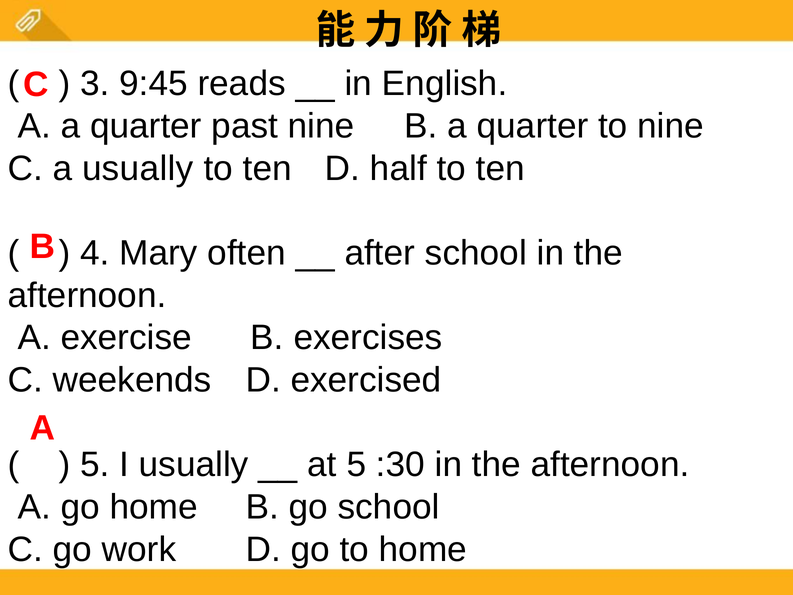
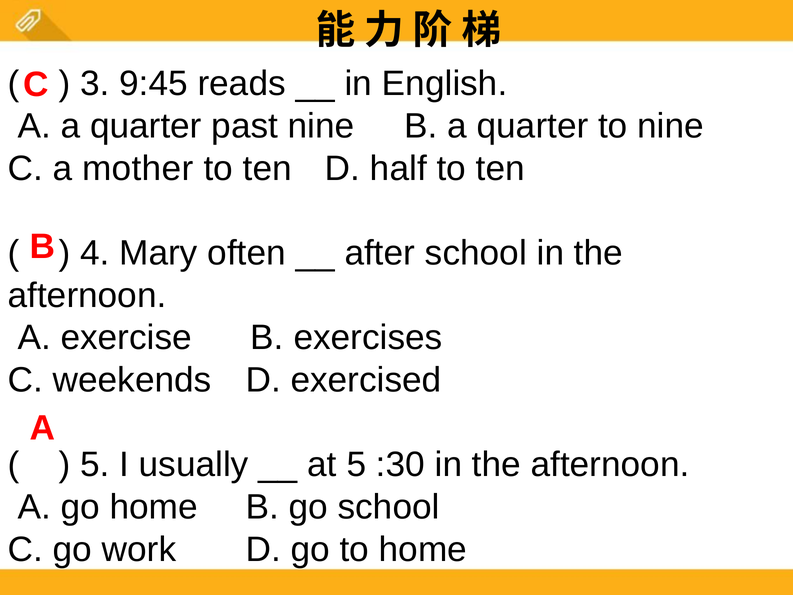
a usually: usually -> mother (138, 168)
